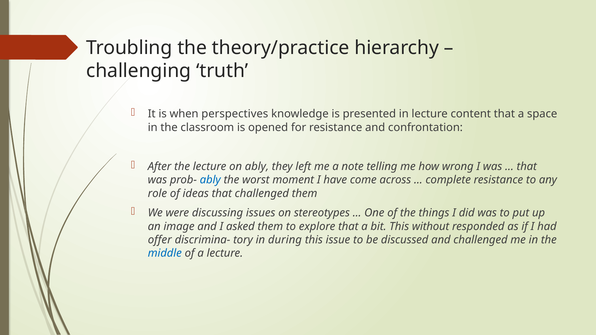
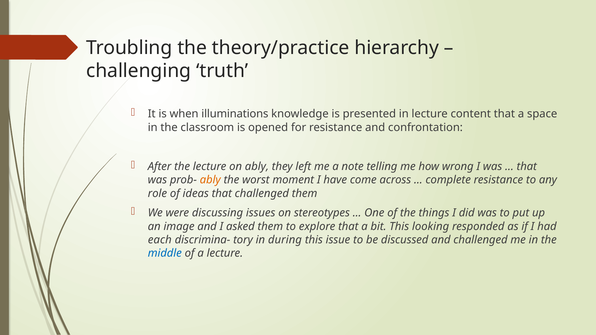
perspectives: perspectives -> illuminations (235, 114)
ably colour: blue -> orange (210, 180)
without: without -> looking (431, 227)
offer: offer -> each (160, 240)
